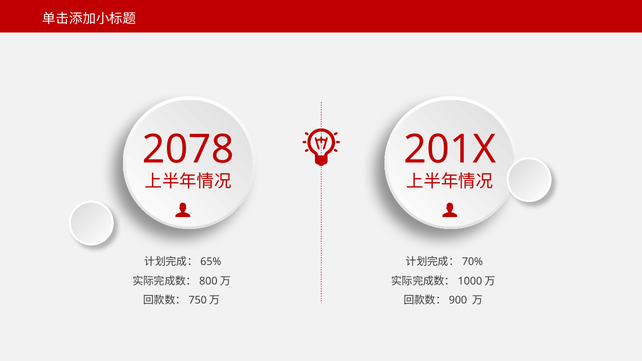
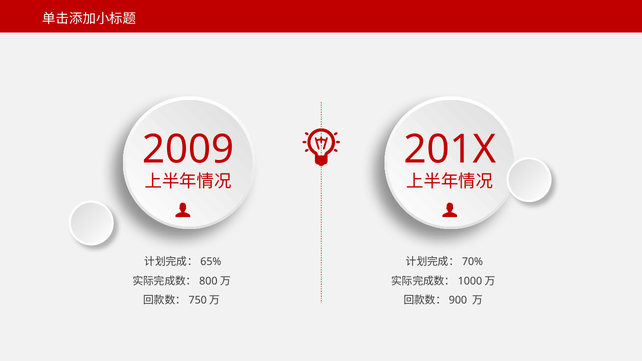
2078: 2078 -> 2009 (188, 150)
